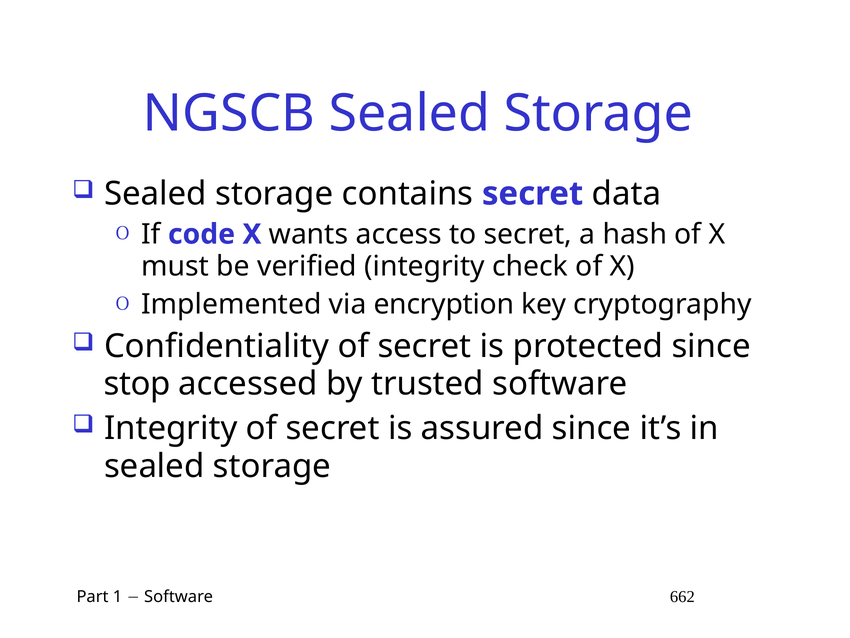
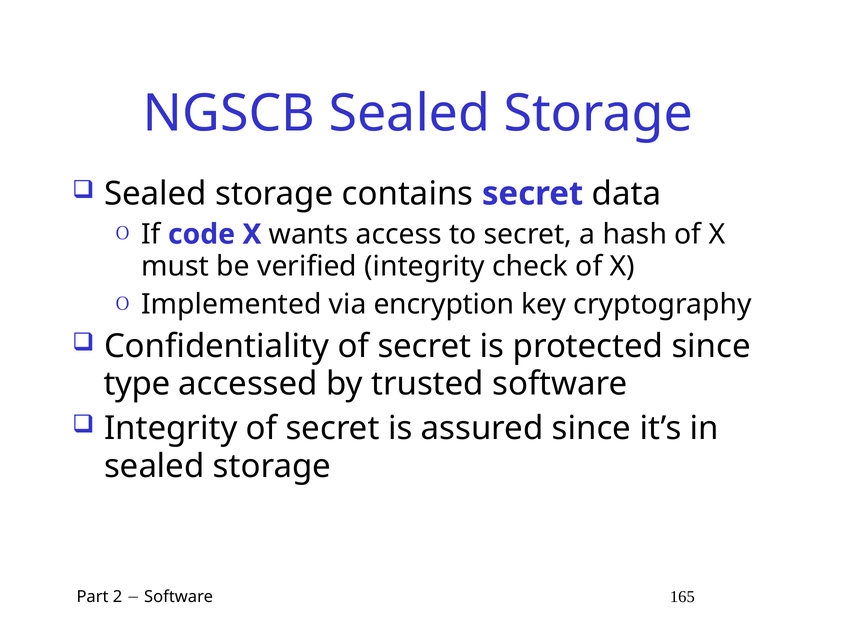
stop: stop -> type (137, 384)
1: 1 -> 2 (118, 596)
662: 662 -> 165 (682, 596)
